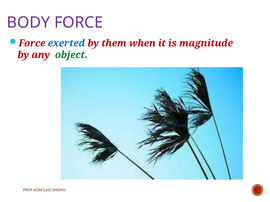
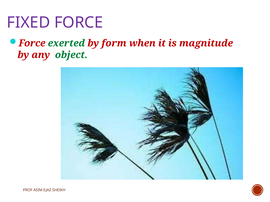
BODY: BODY -> FIXED (28, 23)
exerted colour: blue -> green (66, 43)
them: them -> form (114, 43)
